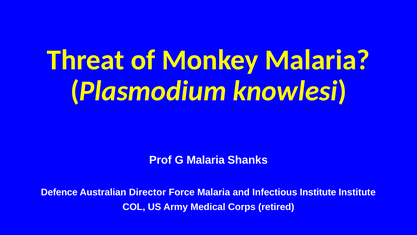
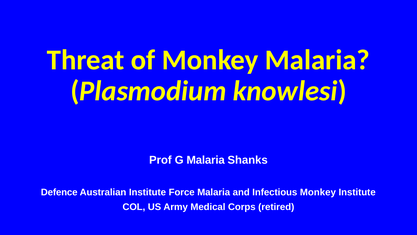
Australian Director: Director -> Institute (147, 192)
Infectious Institute: Institute -> Monkey (318, 192)
